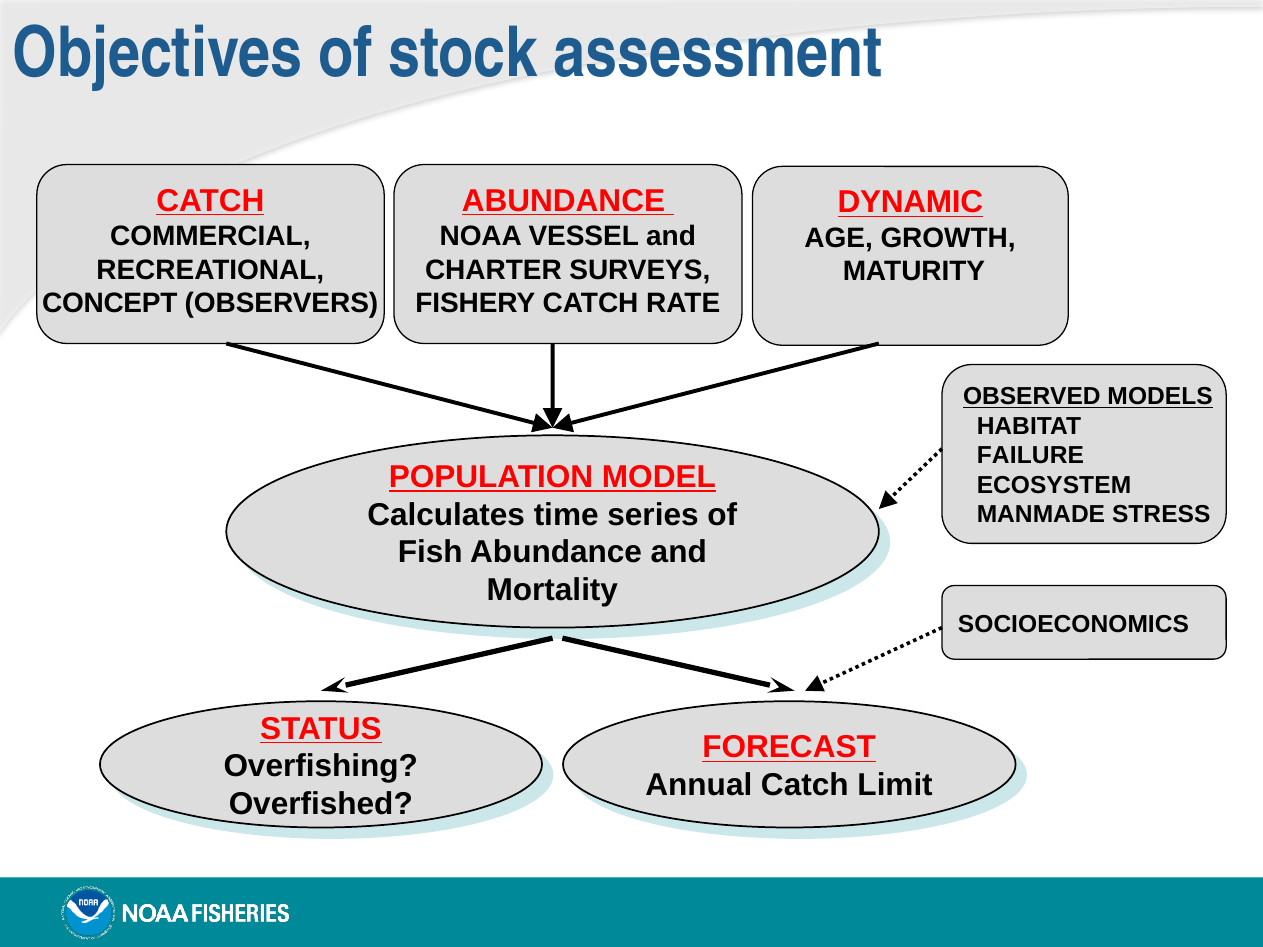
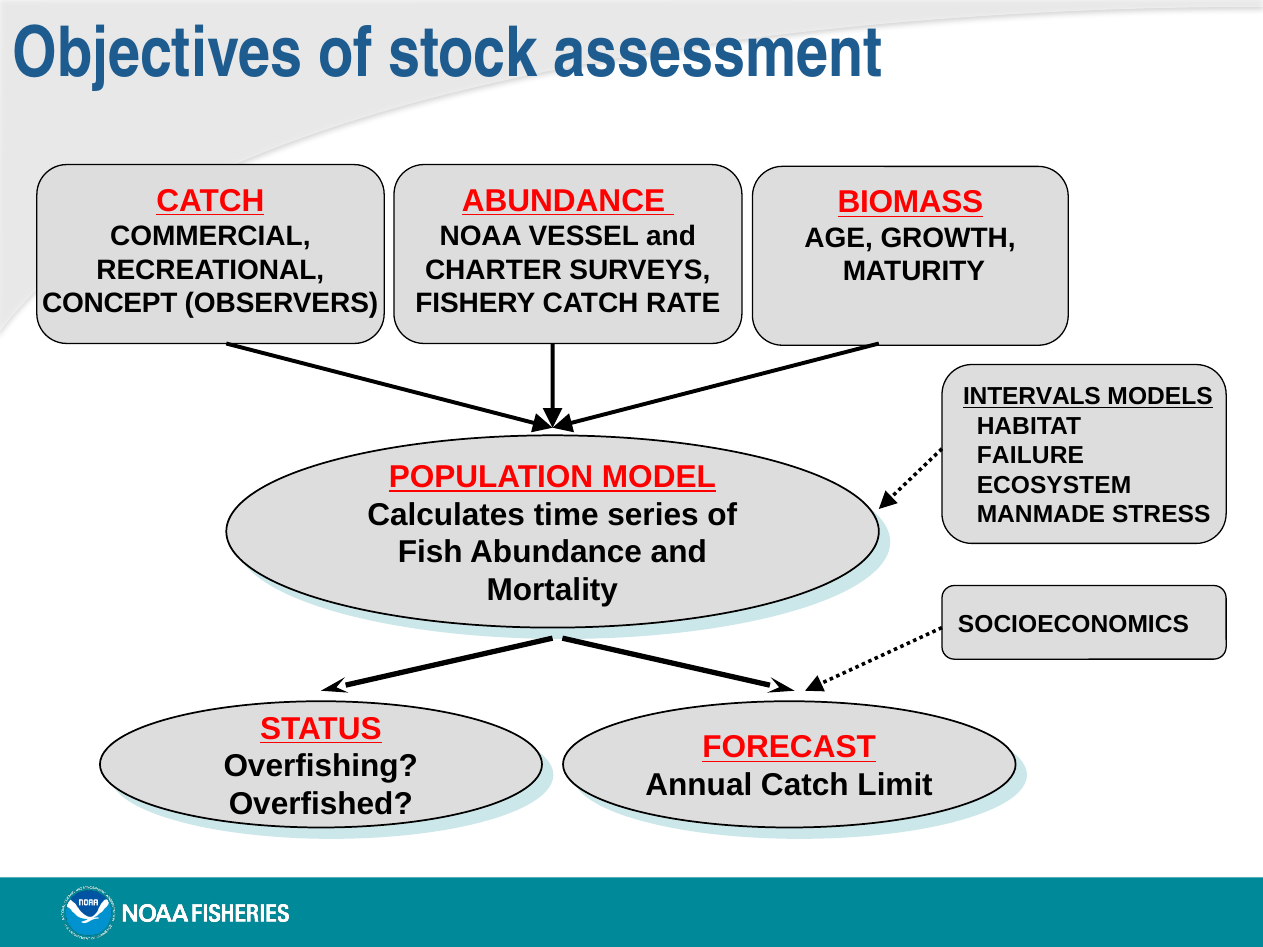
DYNAMIC: DYNAMIC -> BIOMASS (910, 203)
OBSERVED: OBSERVED -> INTERVALS (1032, 397)
